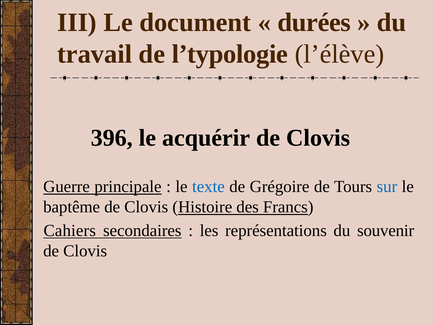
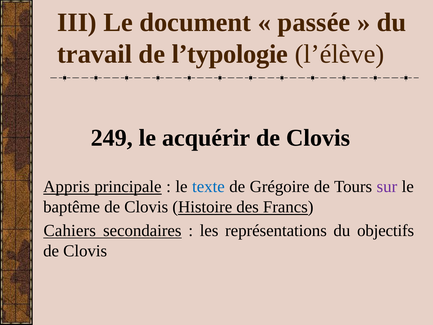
durées: durées -> passée (314, 22)
396: 396 -> 249 (112, 138)
Guerre: Guerre -> Appris (66, 187)
sur colour: blue -> purple (387, 187)
souvenir: souvenir -> objectifs (386, 230)
